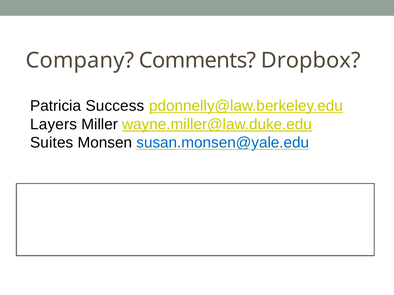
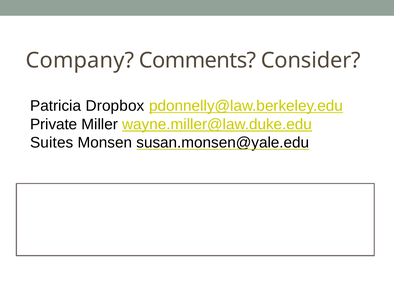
Dropbox: Dropbox -> Consider (311, 61)
Success: Success -> Dropbox (115, 106)
Layers: Layers -> Private (54, 124)
susan.monsen@yale.edu colour: blue -> black (223, 143)
